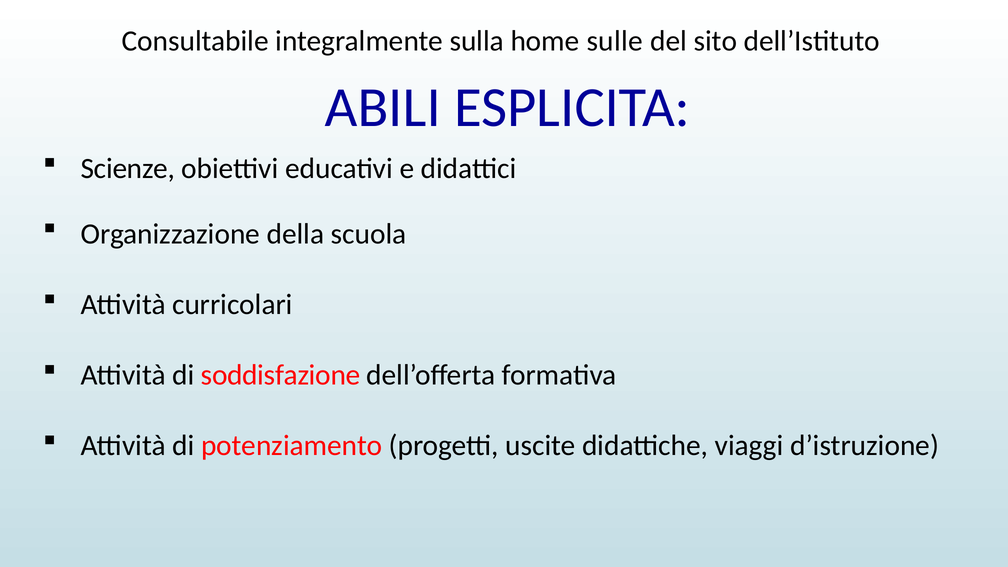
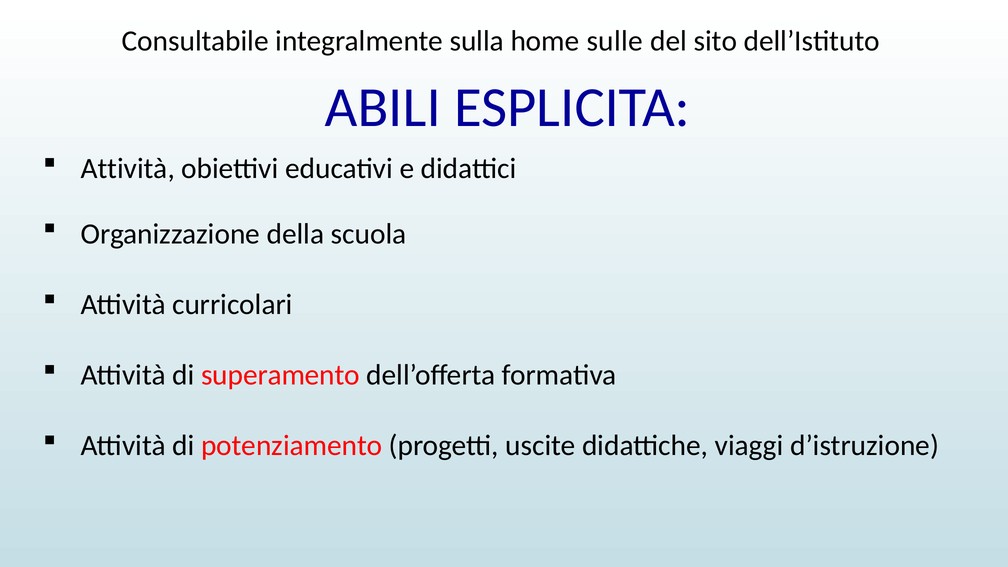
Scienze: Scienze -> Attività (128, 168)
soddisfazione: soddisfazione -> superamento (280, 375)
